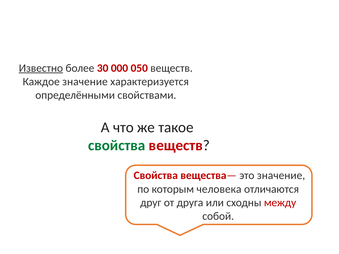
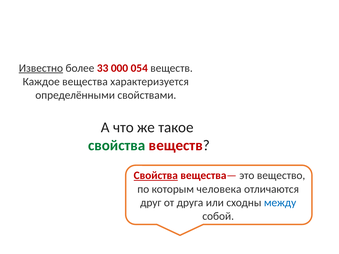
30: 30 -> 33 (103, 68)
050: 050 -> 054 (139, 68)
Каждое значение: значение -> вещества (85, 82)
Свойства underline: none -> present (156, 176)
это значение: значение -> вещество (281, 176)
между colour: red -> blue (280, 203)
